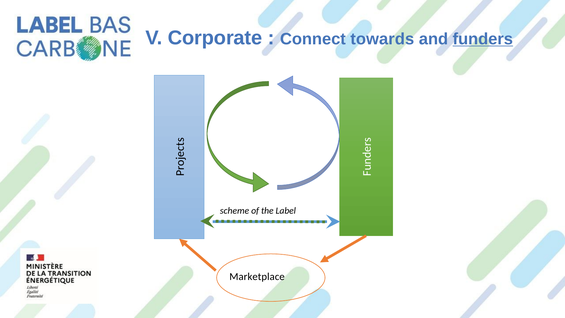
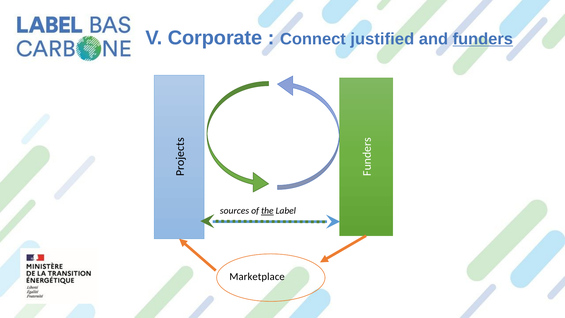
towards: towards -> justified (382, 39)
scheme: scheme -> sources (235, 211)
the underline: none -> present (267, 211)
